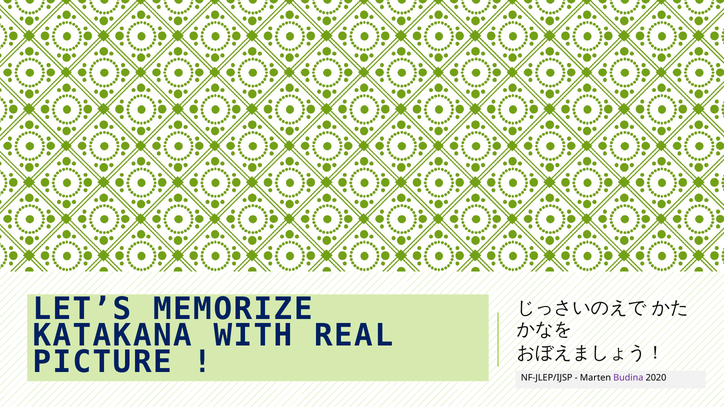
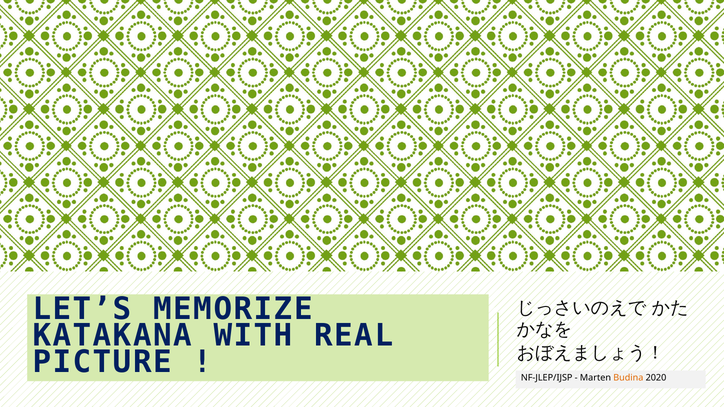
Budina colour: purple -> orange (628, 378)
